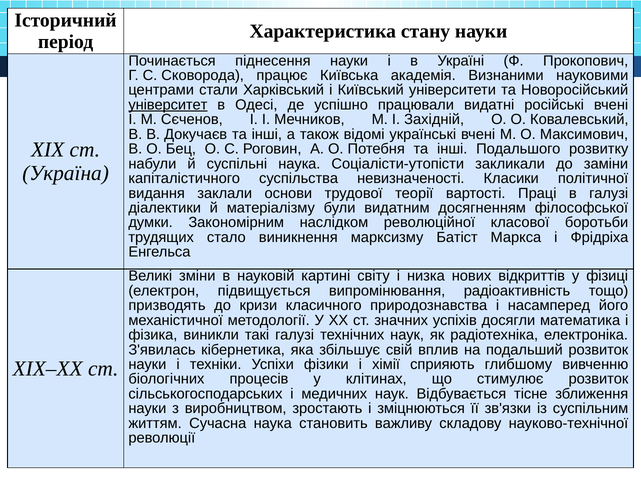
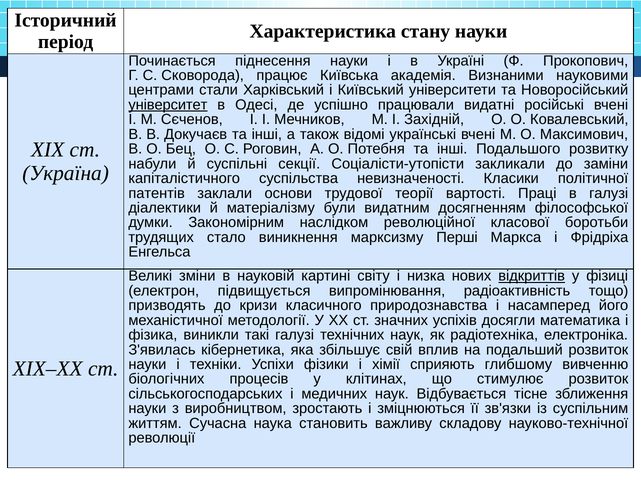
суспільні наука: наука -> секції (299, 164)
видання: видання -> патентів (157, 193)
Батіст: Батіст -> Перші (457, 237)
відкриттів underline: none -> present (532, 276)
